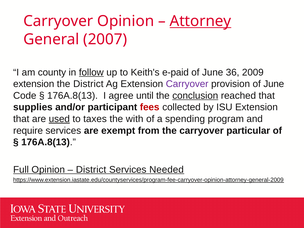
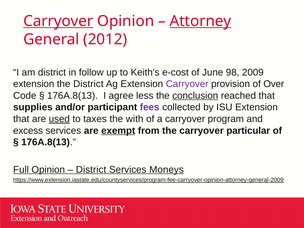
Carryover underline: none -> present (58, 21)
2007: 2007 -> 2012 (105, 39)
am county: county -> district (52, 72)
follow underline: present -> none (91, 72)
e-paid: e-paid -> e-cost (175, 72)
36: 36 -> 98 (233, 72)
provision of June: June -> Over (274, 84)
until: until -> less (145, 96)
fees colour: red -> purple (150, 107)
a spending: spending -> carryover (185, 119)
require: require -> excess (28, 131)
exempt underline: none -> present (118, 131)
Needed: Needed -> Moneys (167, 170)
